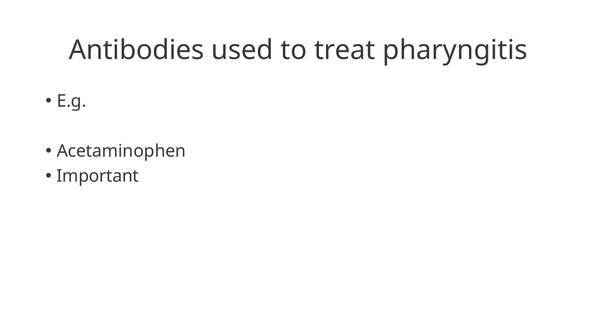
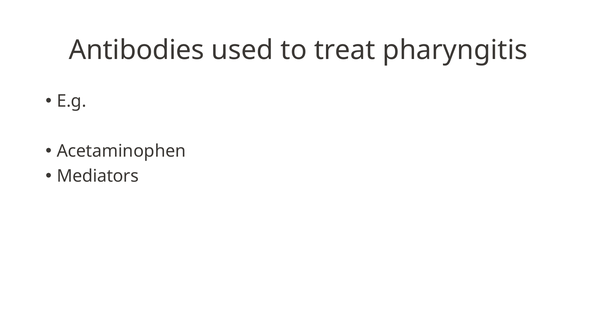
Important: Important -> Mediators (98, 176)
